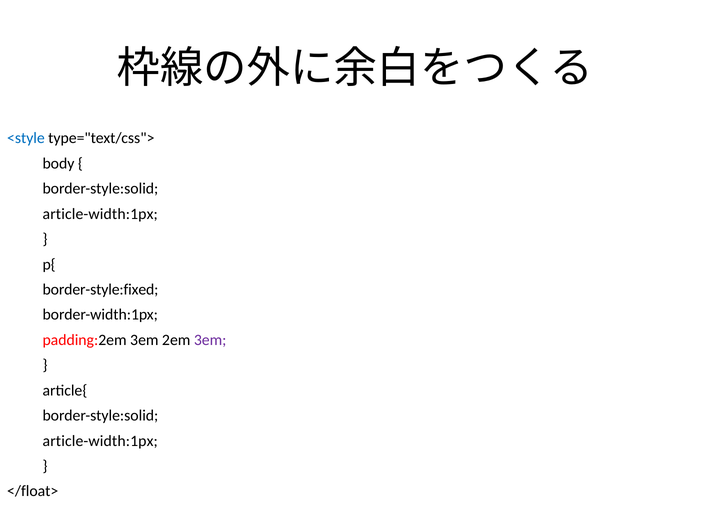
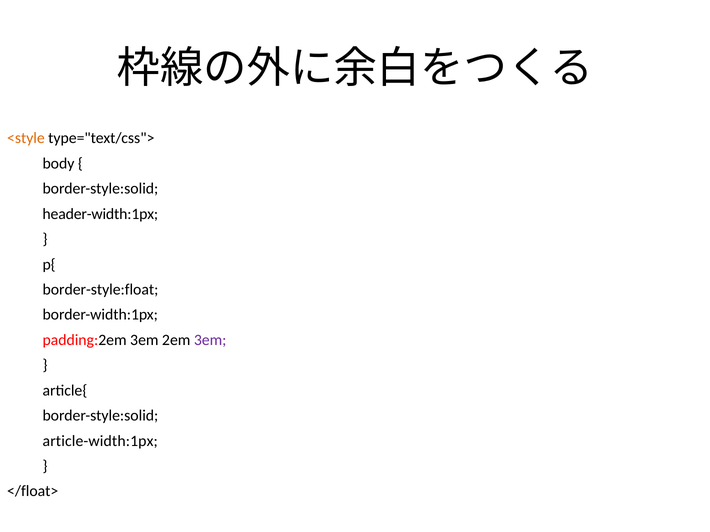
<style colour: blue -> orange (26, 138)
article-width:1px: article-width:1px -> header-width:1px (100, 214)
border-style:fixed: border-style:fixed -> border-style:float (100, 290)
